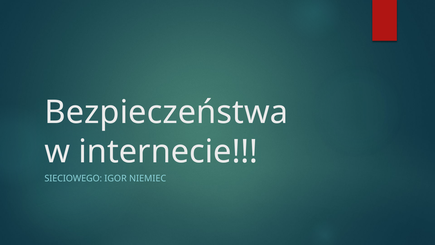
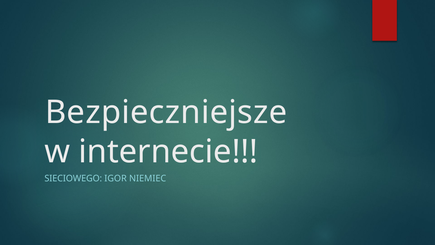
Bezpieczeństwa: Bezpieczeństwa -> Bezpieczniejsze (166, 112)
